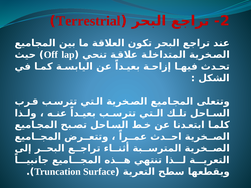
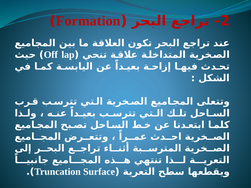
Terrestrial: Terrestrial -> Formation (88, 21)
